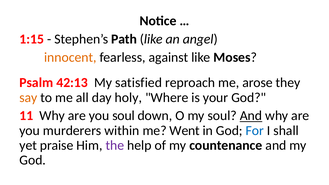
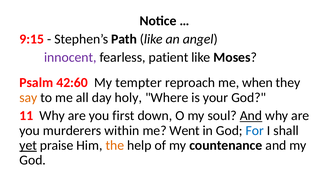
1:15: 1:15 -> 9:15 (32, 39)
innocent colour: orange -> purple (70, 57)
against: against -> patient (169, 57)
42:13: 42:13 -> 42:60 (72, 83)
satisfied: satisfied -> tempter (139, 83)
arose: arose -> when (258, 83)
you soul: soul -> first (123, 116)
yet underline: none -> present (28, 145)
the colour: purple -> orange (115, 145)
